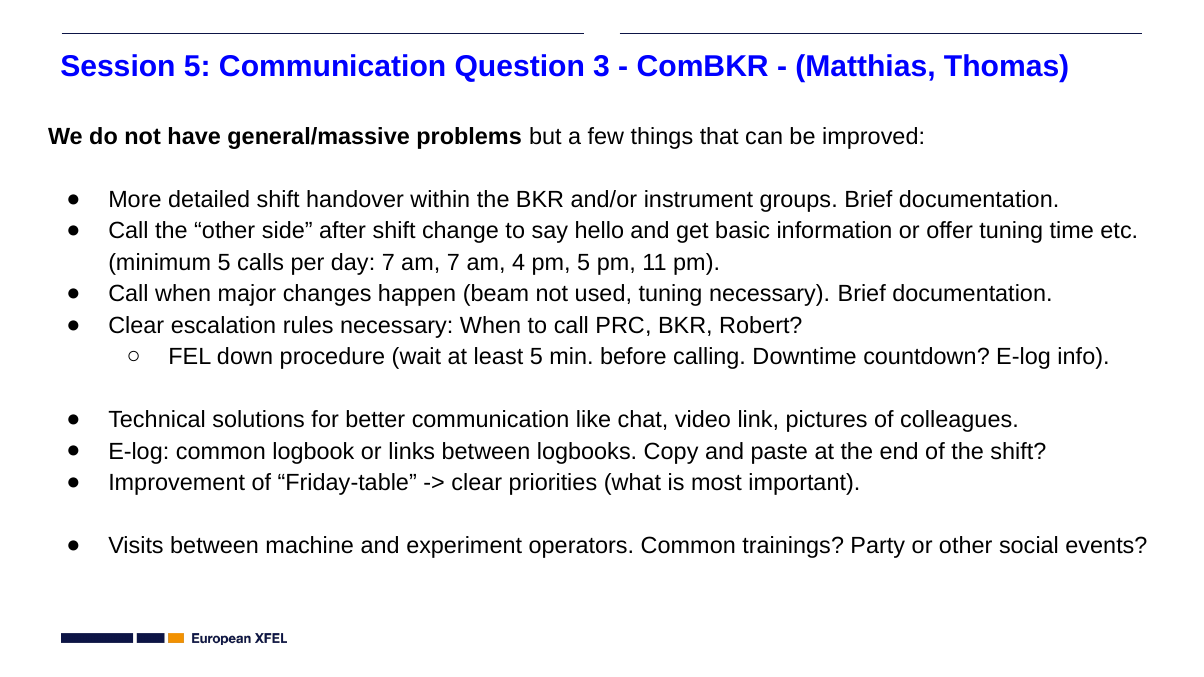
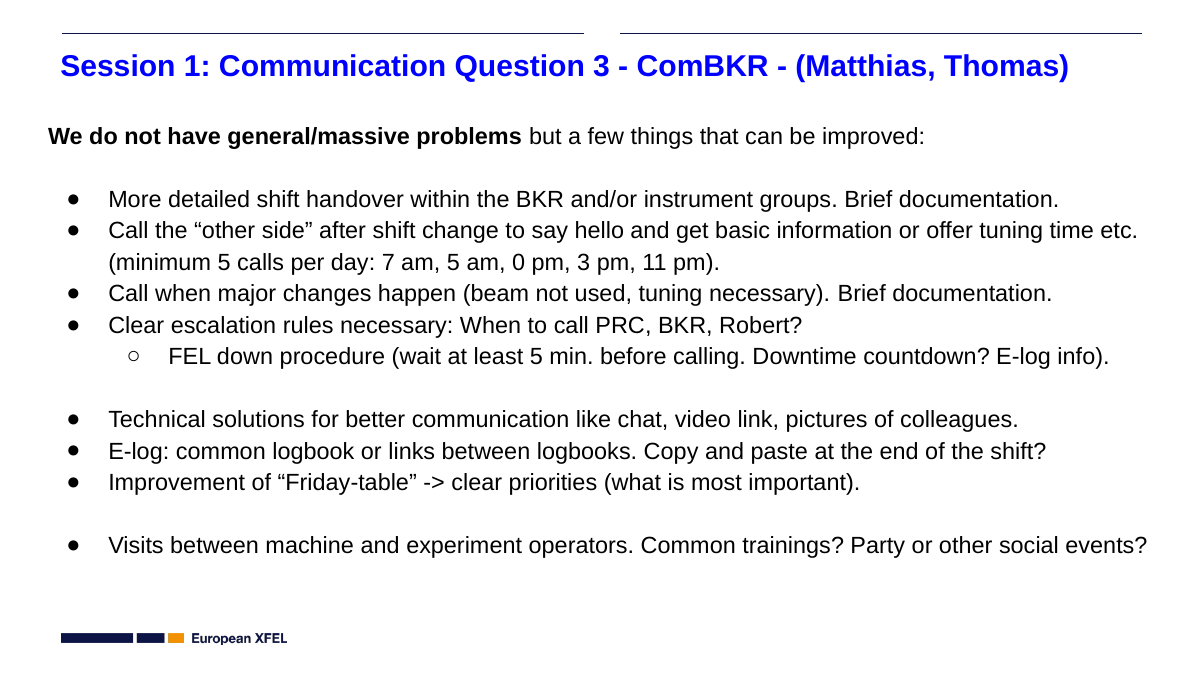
Session 5: 5 -> 1 (197, 67)
am 7: 7 -> 5 (453, 263)
4: 4 -> 0 (519, 263)
pm 5: 5 -> 3 (584, 263)
